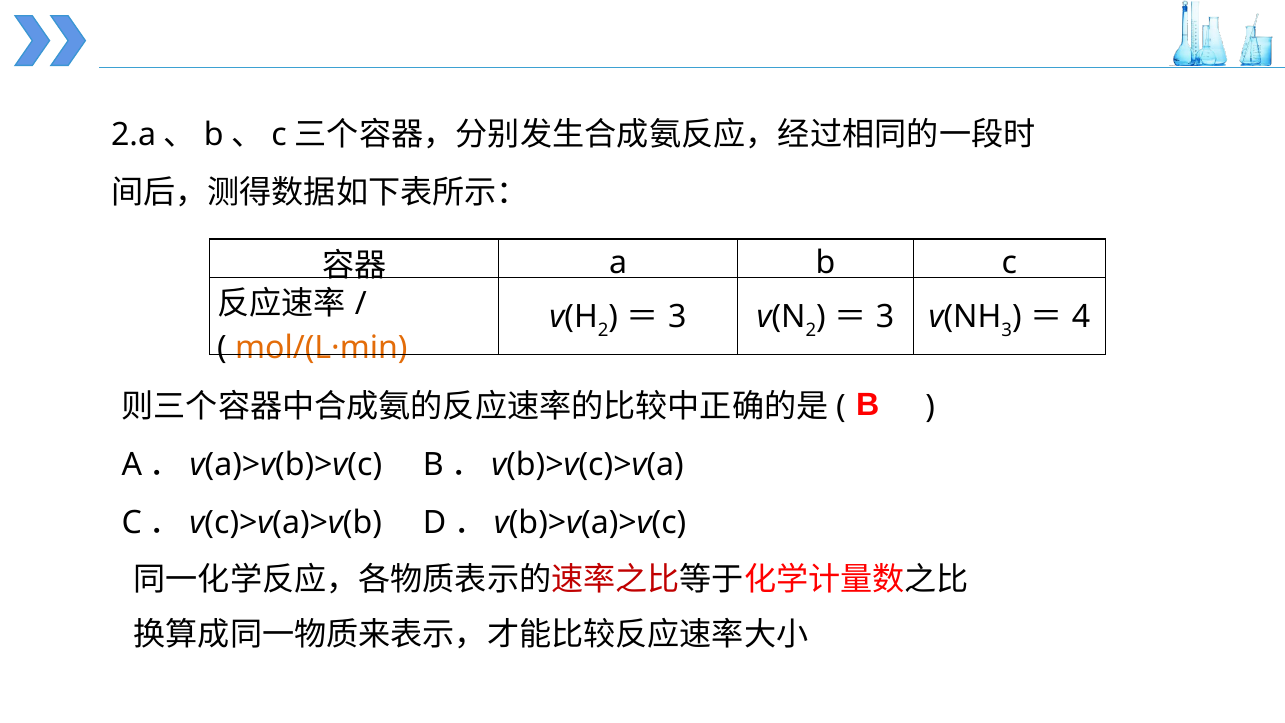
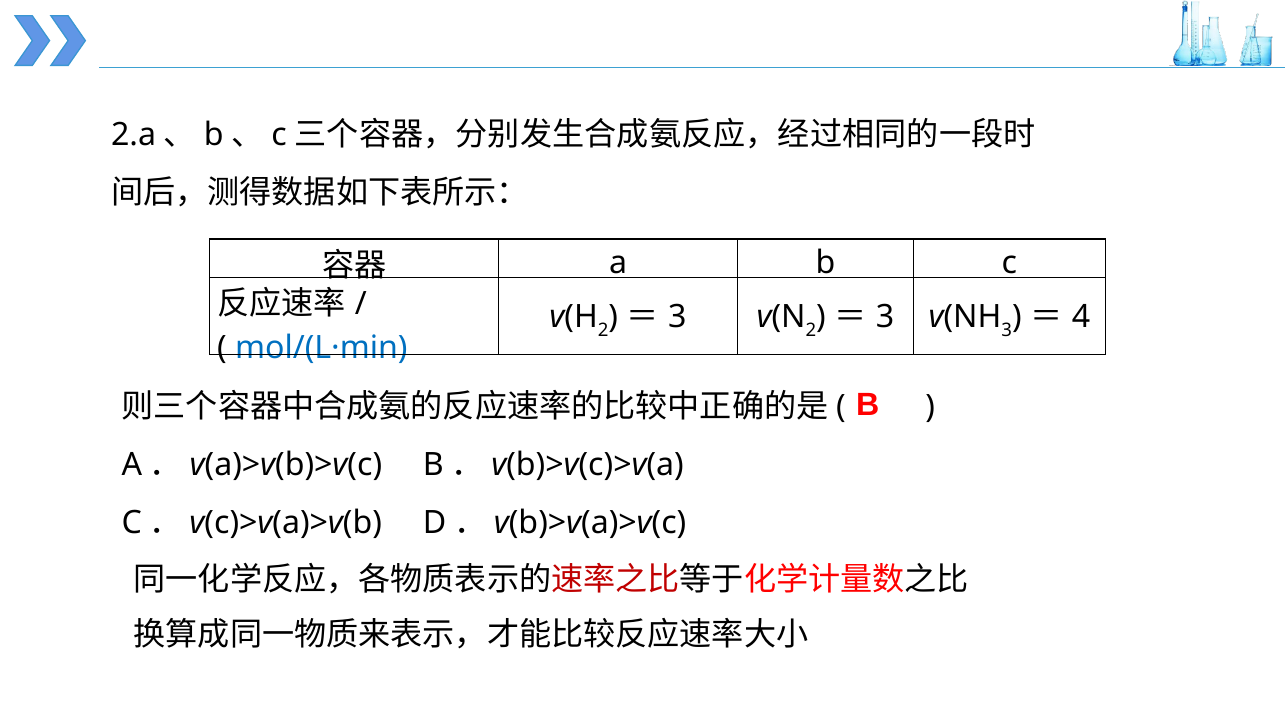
mol/(L·min colour: orange -> blue (321, 348)
